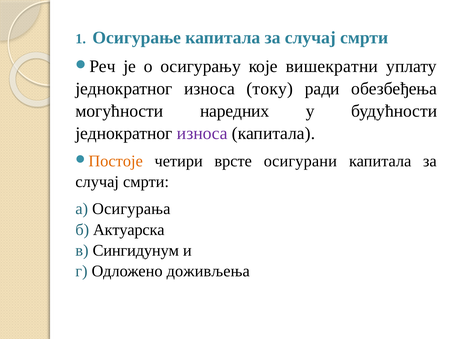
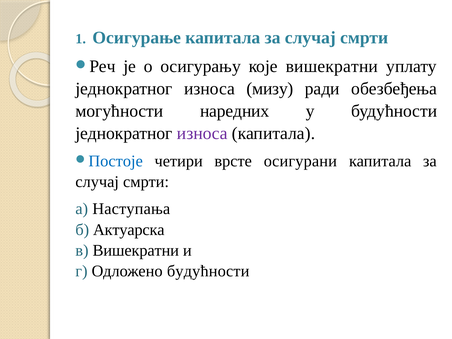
току: току -> мизу (270, 89)
Постоје colour: orange -> blue (116, 161)
Осигурања: Осигурања -> Наступања (131, 209)
в Сингидунум: Сингидунум -> Вишекратни (136, 250)
Одложено доживљења: доживљења -> будућности (208, 271)
